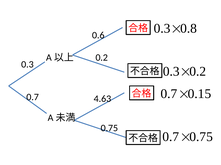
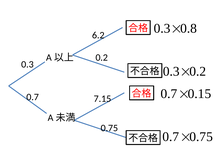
0.6: 0.6 -> 6.2 (98, 35)
4.63: 4.63 -> 7.15 (103, 99)
